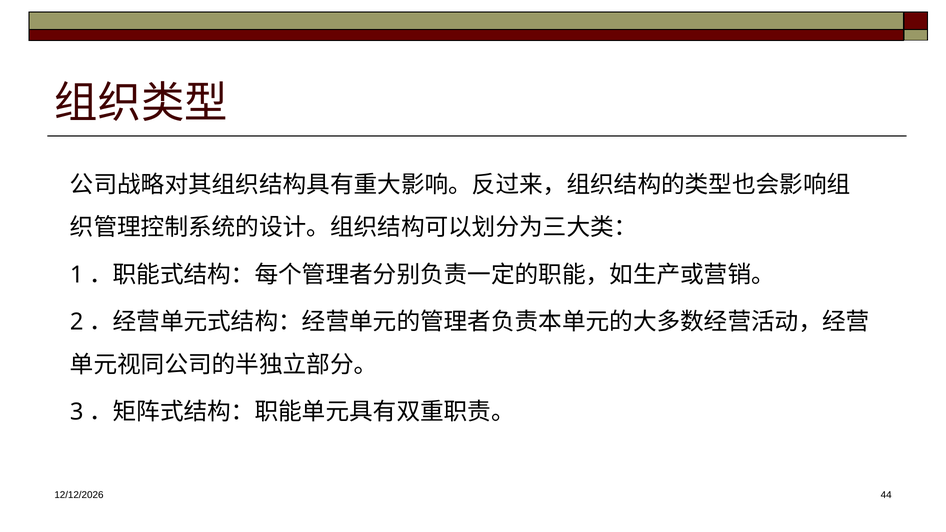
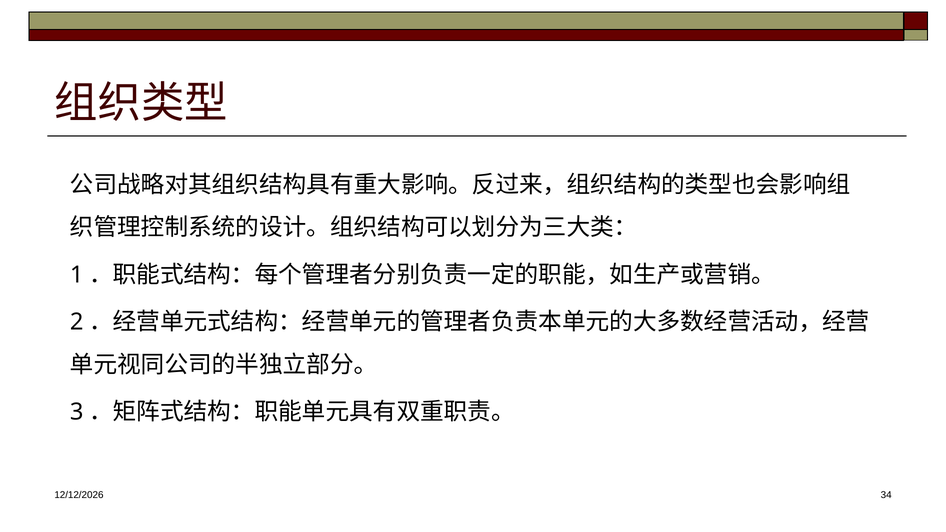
44: 44 -> 34 (886, 495)
